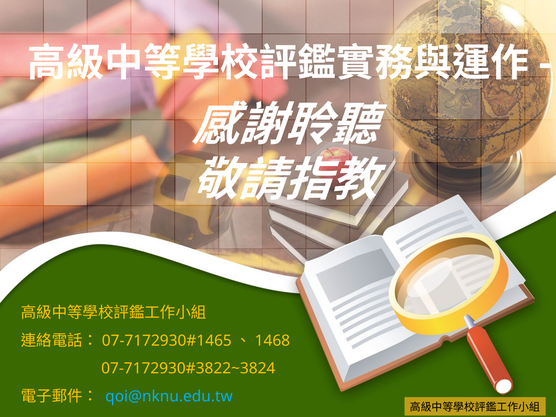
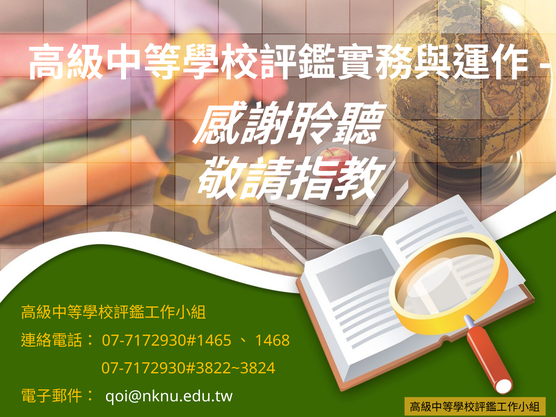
qoi@nknu.edu.tw colour: light blue -> white (169, 396)
